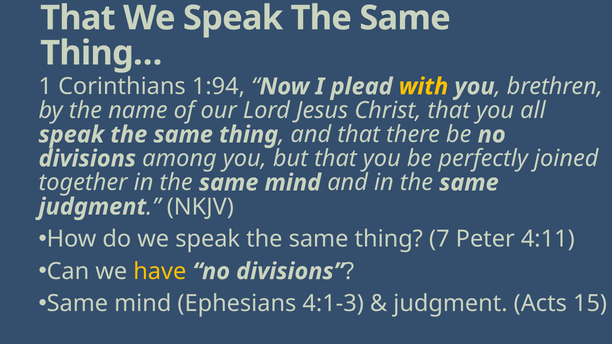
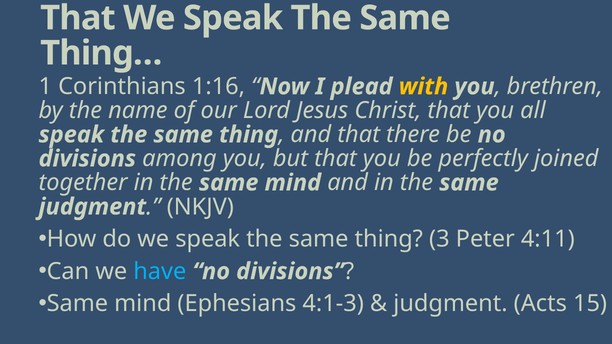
1:94: 1:94 -> 1:16 (218, 87)
7: 7 -> 3 (439, 239)
have colour: yellow -> light blue (160, 272)
